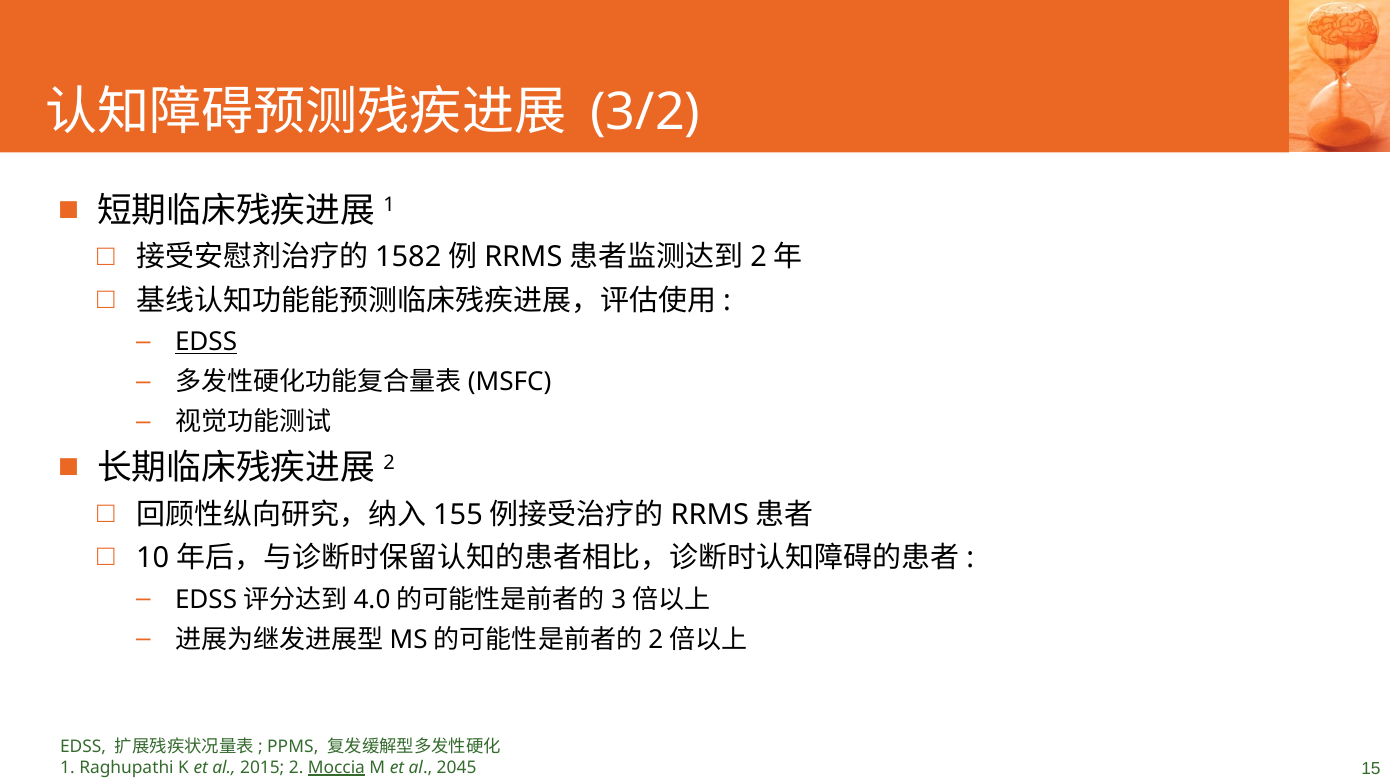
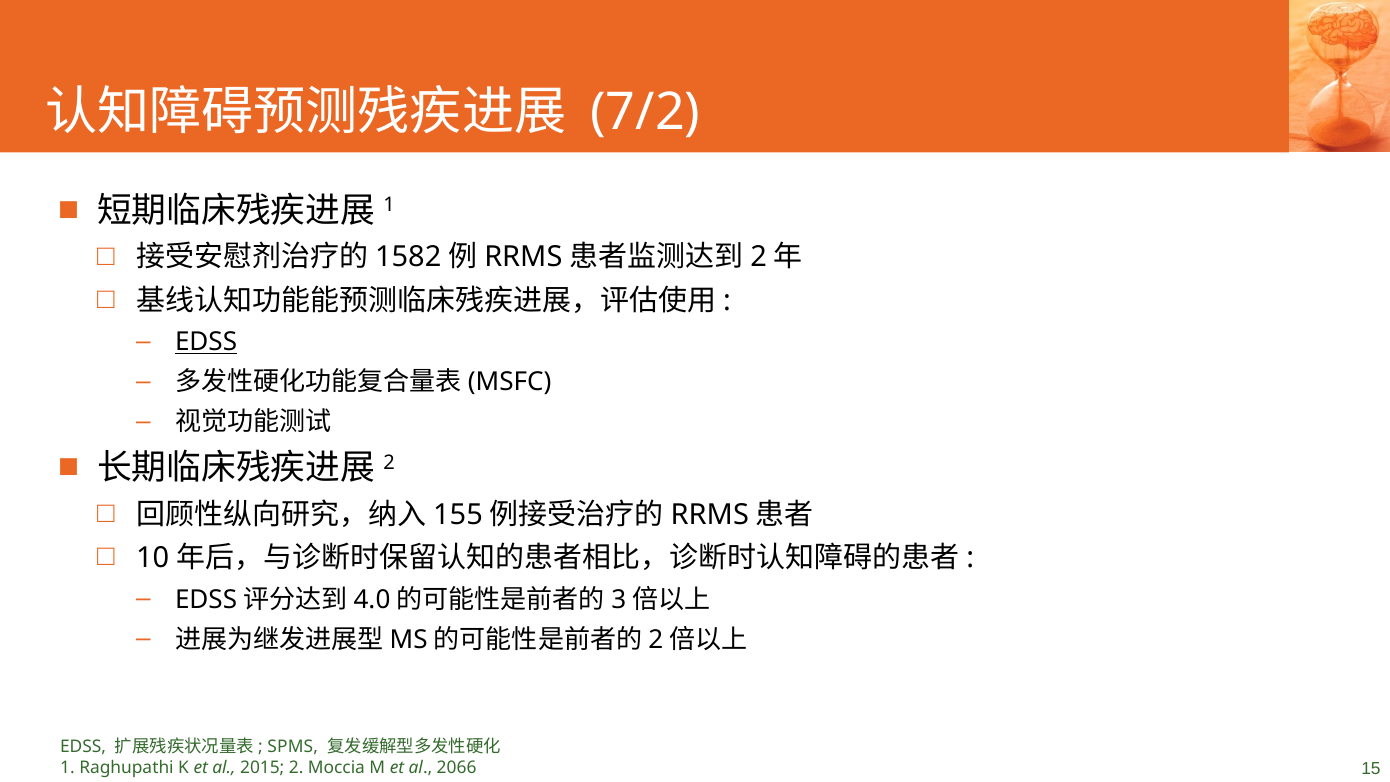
3/2: 3/2 -> 7/2 (645, 112)
PPMS: PPMS -> SPMS (293, 746)
Moccia underline: present -> none (336, 767)
2045: 2045 -> 2066 (457, 767)
